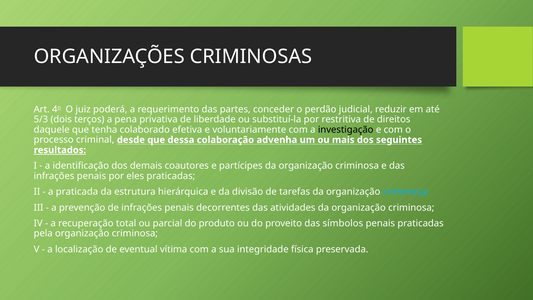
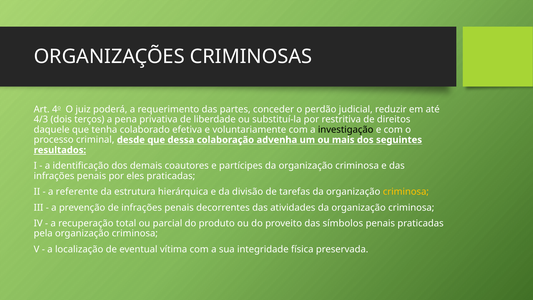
5/3: 5/3 -> 4/3 (41, 119)
praticada: praticada -> referente (77, 192)
criminosa colour: light blue -> yellow (406, 192)
